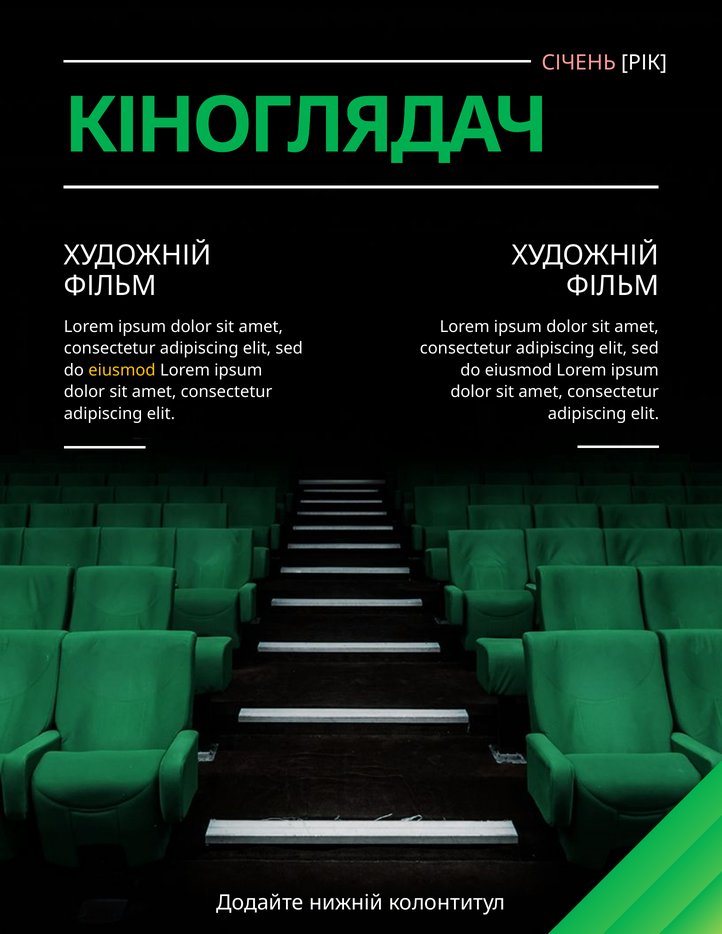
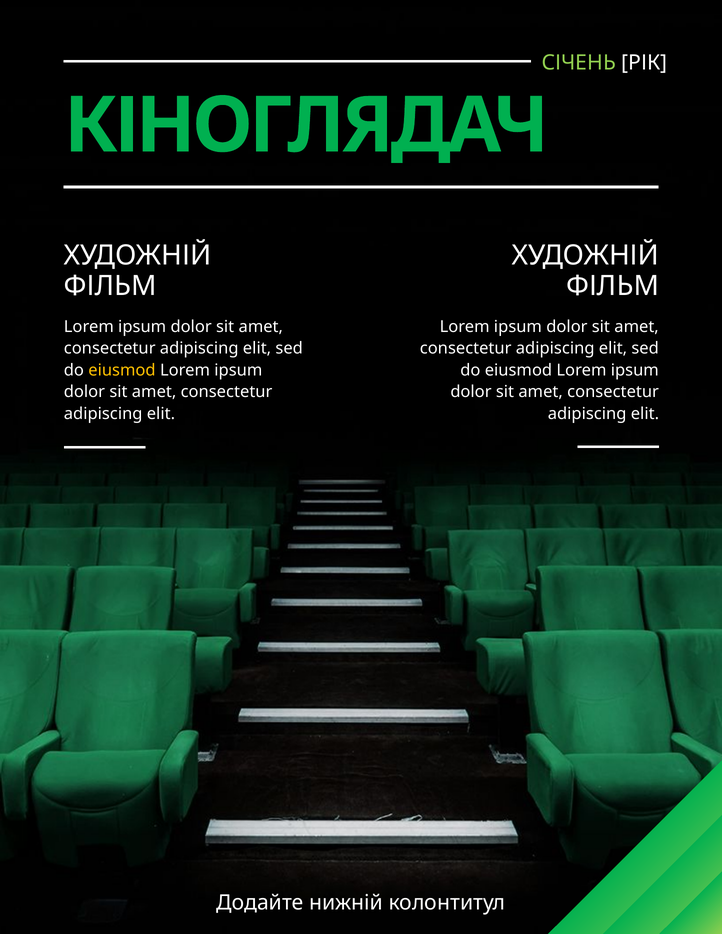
СІЧЕНЬ colour: pink -> light green (579, 63)
